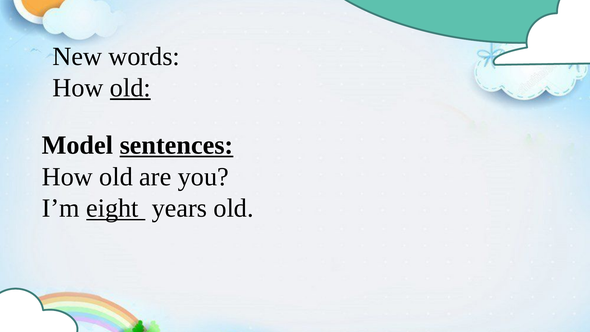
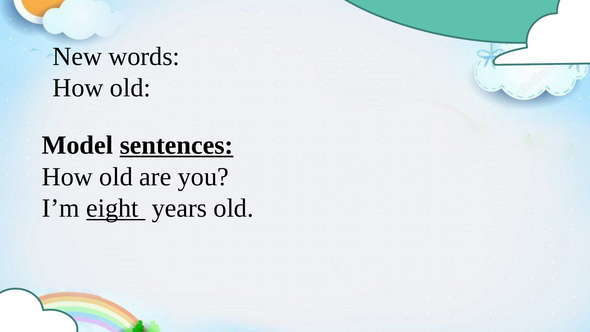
old underline: present -> none (130, 88)
